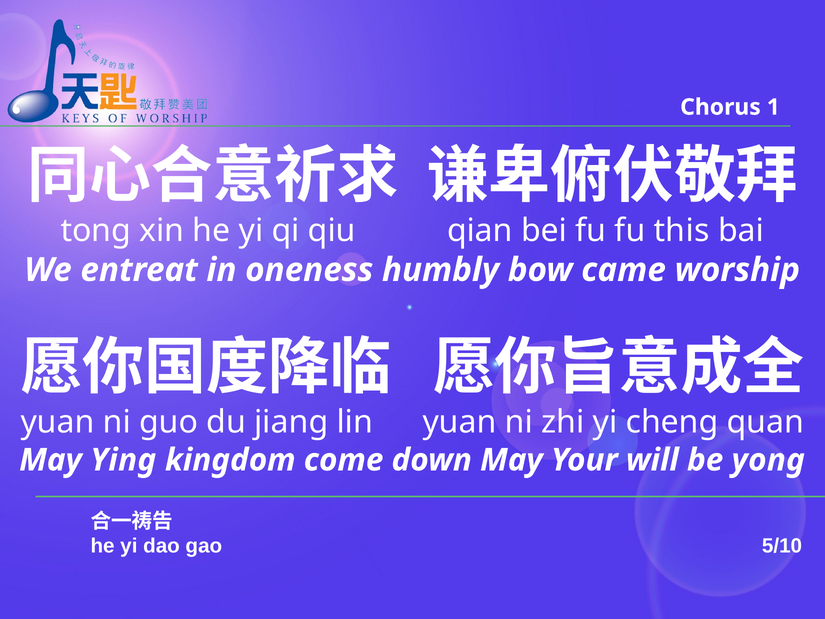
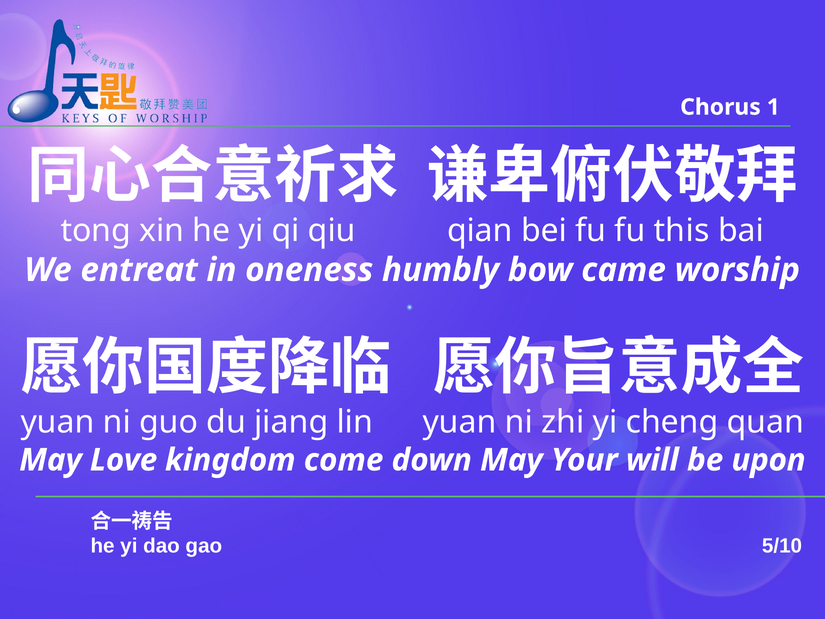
Ying: Ying -> Love (124, 460)
yong: yong -> upon (769, 460)
